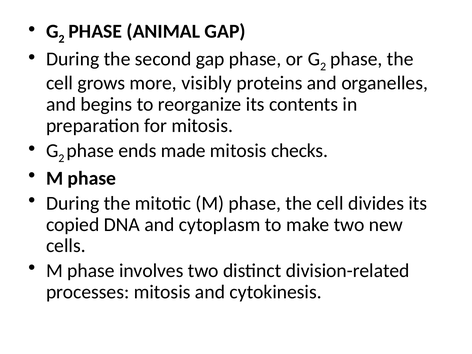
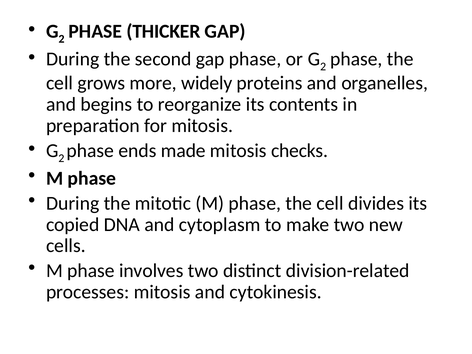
ANIMAL: ANIMAL -> THICKER (163, 31)
visibly: visibly -> widely (207, 83)
